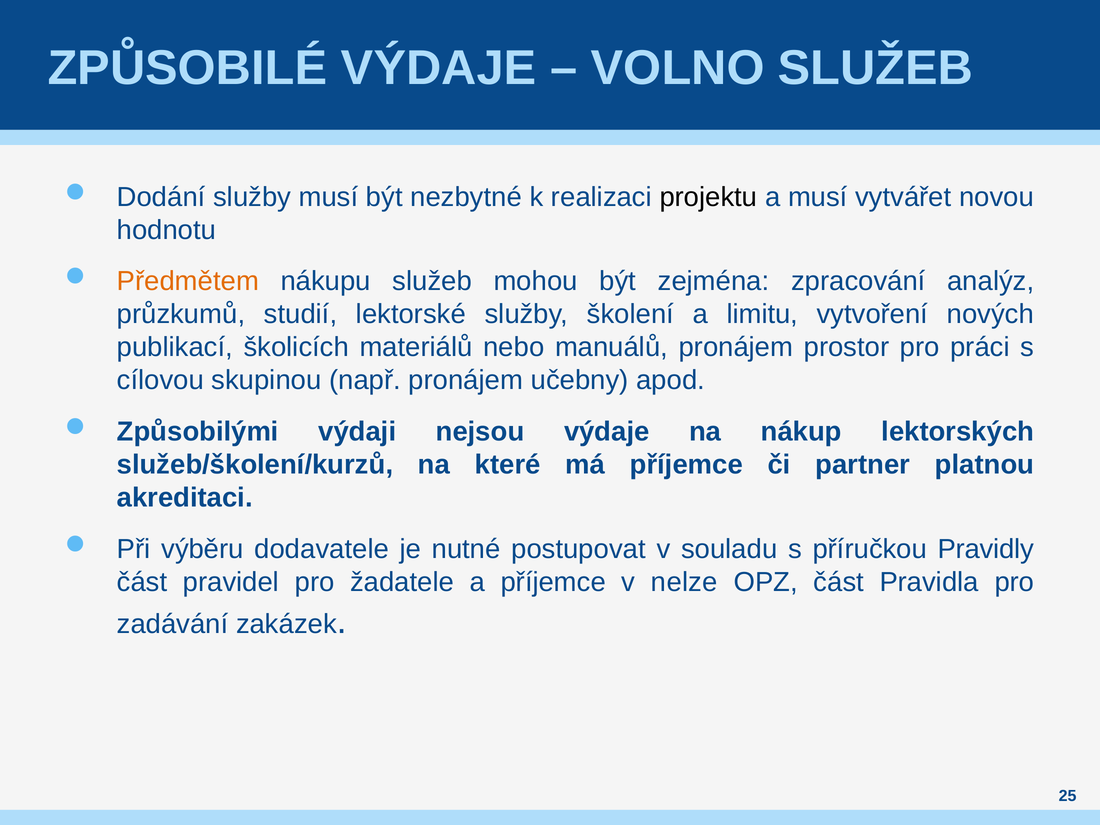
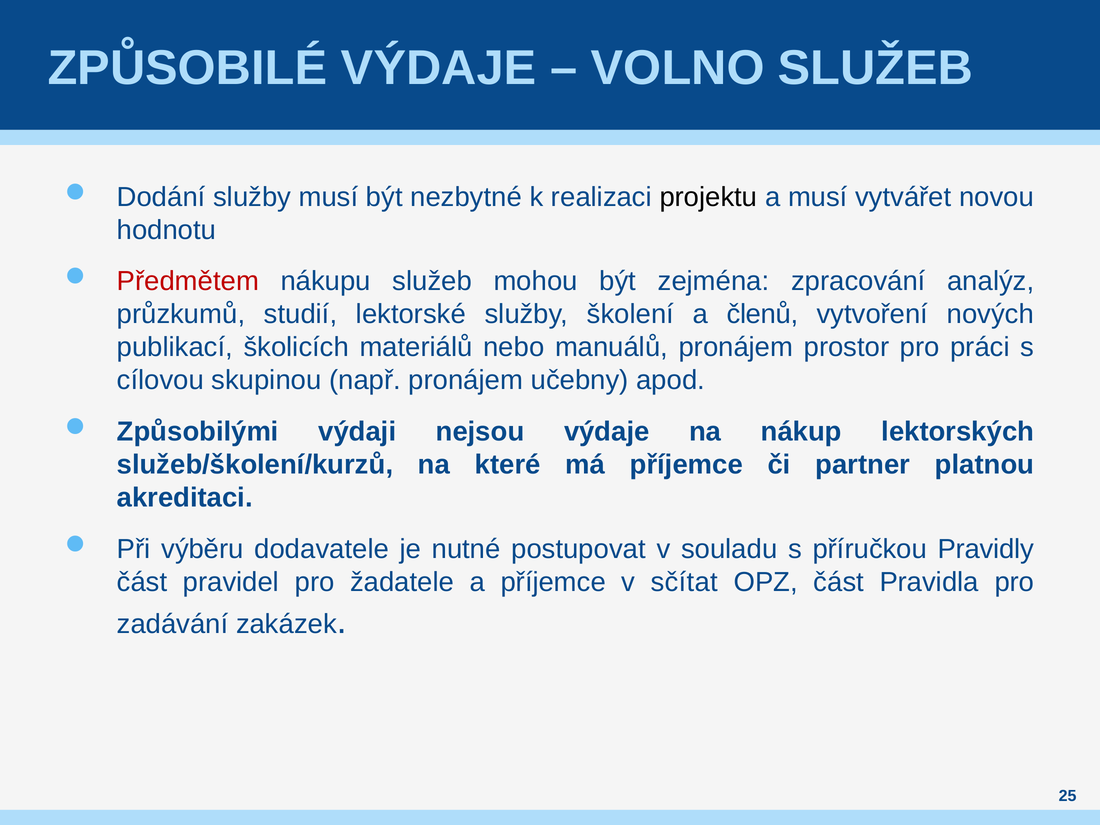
Předmětem colour: orange -> red (188, 281)
limitu: limitu -> členů (763, 314)
nelze: nelze -> sčítat (684, 582)
